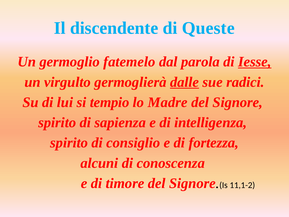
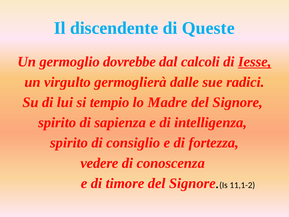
fatemelo: fatemelo -> dovrebbe (129, 62)
parola: parola -> calcoli (200, 62)
dalle underline: present -> none (185, 82)
alcuni: alcuni -> vedere (99, 163)
